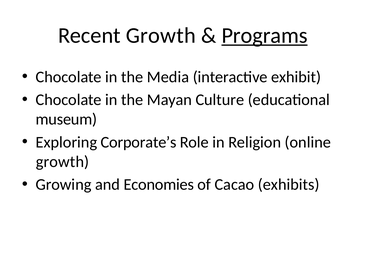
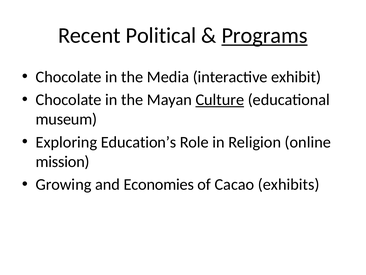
Recent Growth: Growth -> Political (161, 35)
Culture underline: none -> present (220, 100)
Corporate’s: Corporate’s -> Education’s (139, 142)
growth: growth -> mission (63, 161)
